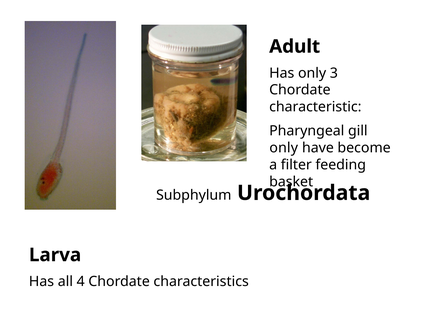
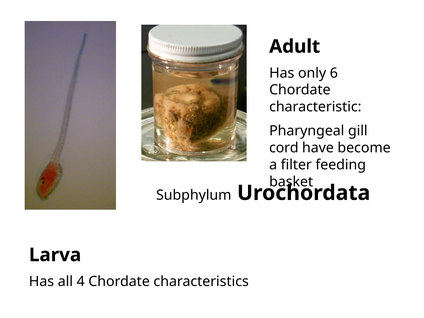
3: 3 -> 6 (334, 73)
only: only -> cord (284, 148)
